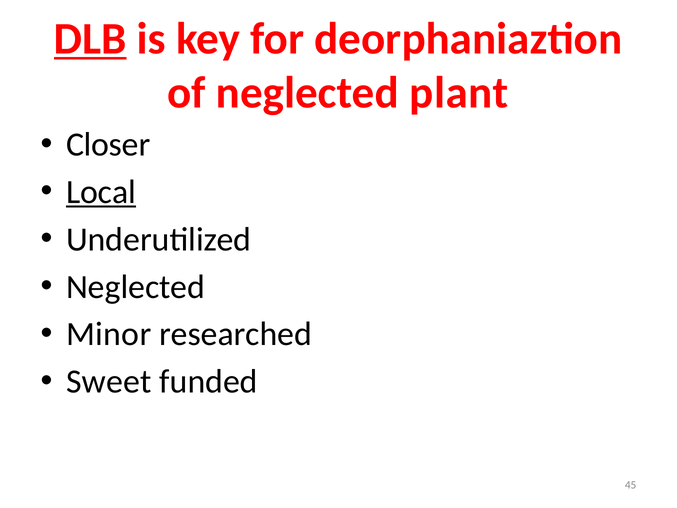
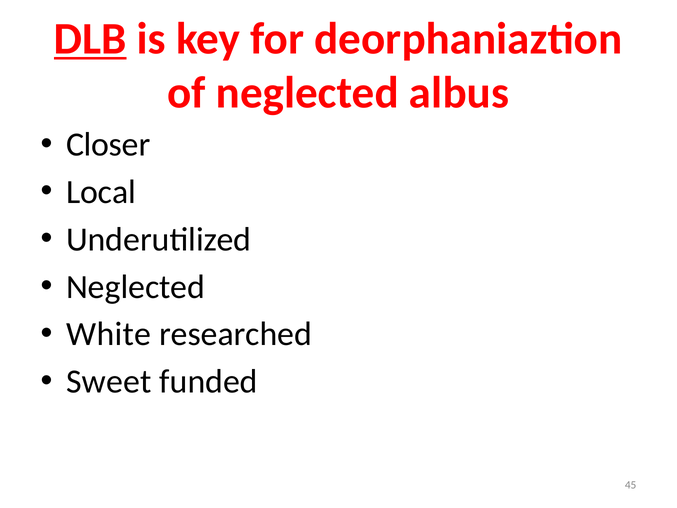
plant: plant -> albus (459, 93)
Local underline: present -> none (101, 192)
Minor: Minor -> White (109, 334)
